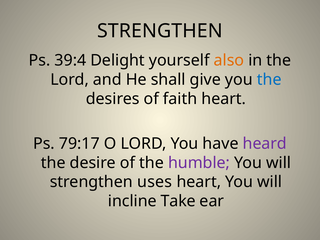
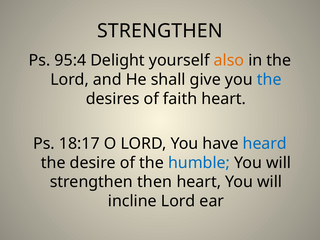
39:4: 39:4 -> 95:4 (70, 60)
79:17: 79:17 -> 18:17 (79, 144)
heard colour: purple -> blue (265, 144)
humble colour: purple -> blue (199, 163)
uses: uses -> then (155, 182)
incline Take: Take -> Lord (178, 201)
